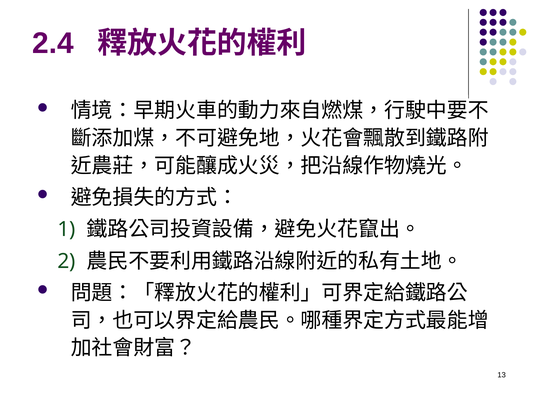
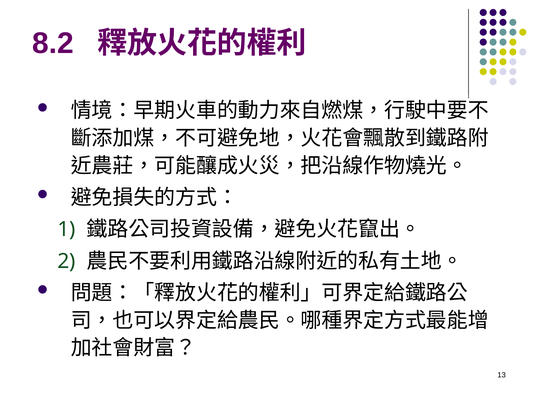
2.4: 2.4 -> 8.2 (53, 43)
